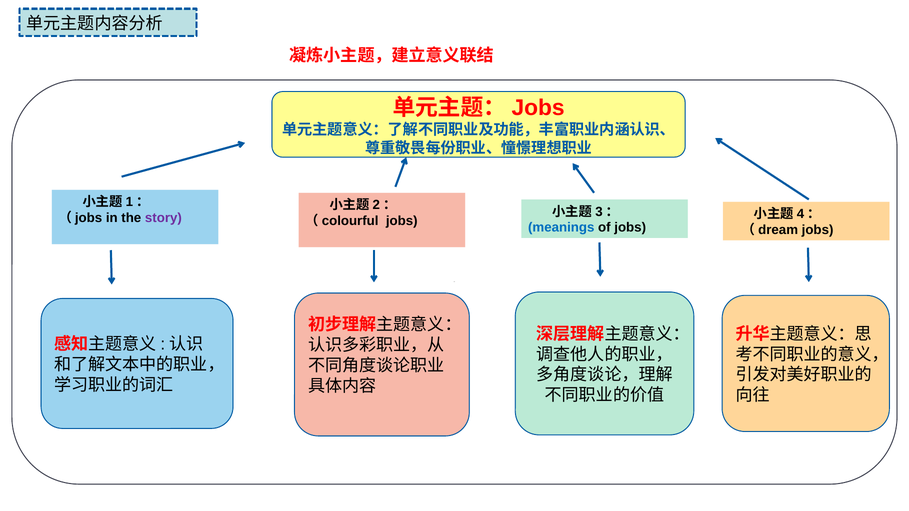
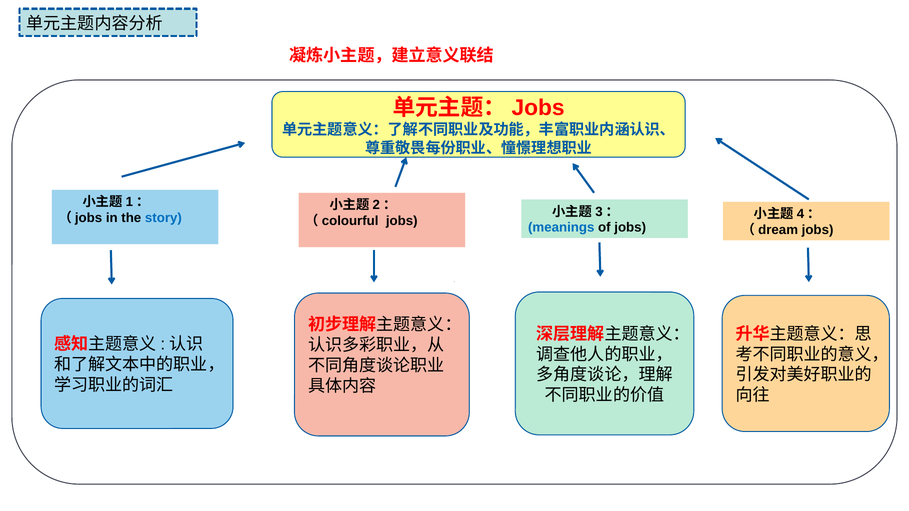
story colour: purple -> blue (163, 218)
